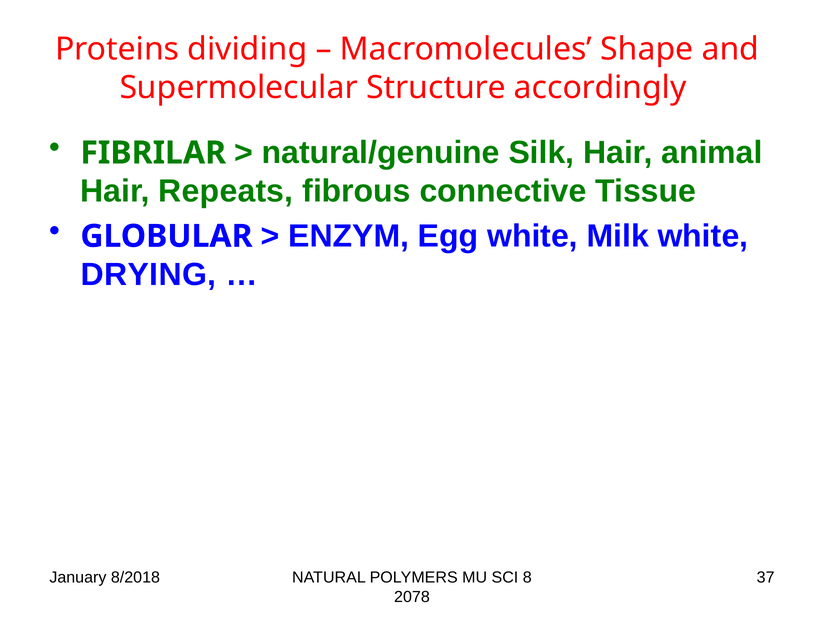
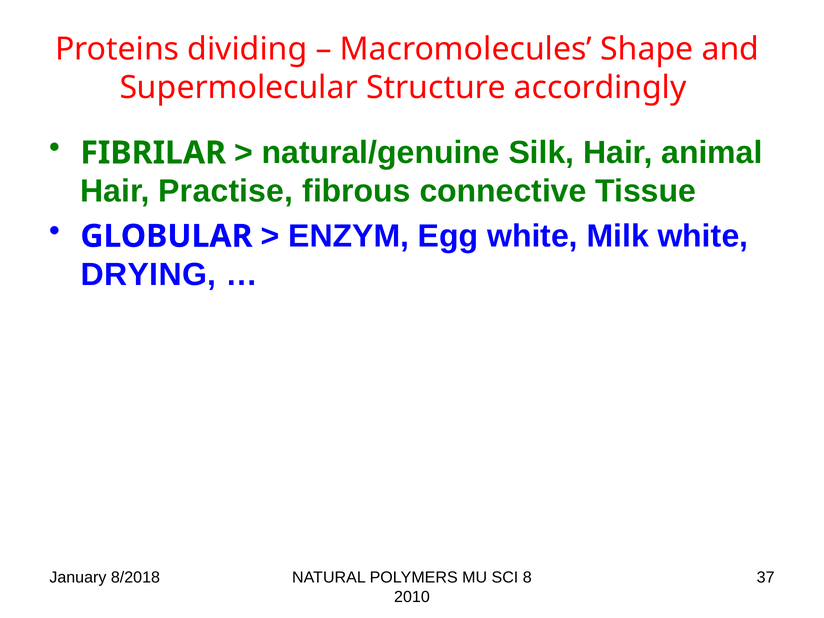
Repeats: Repeats -> Practise (226, 191)
2078: 2078 -> 2010 (412, 597)
